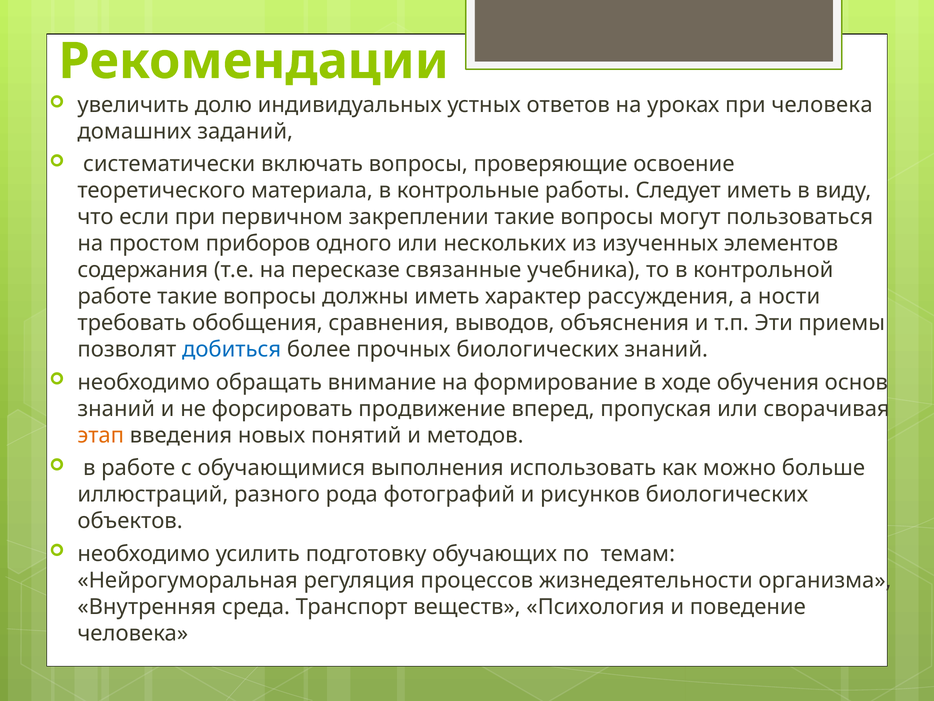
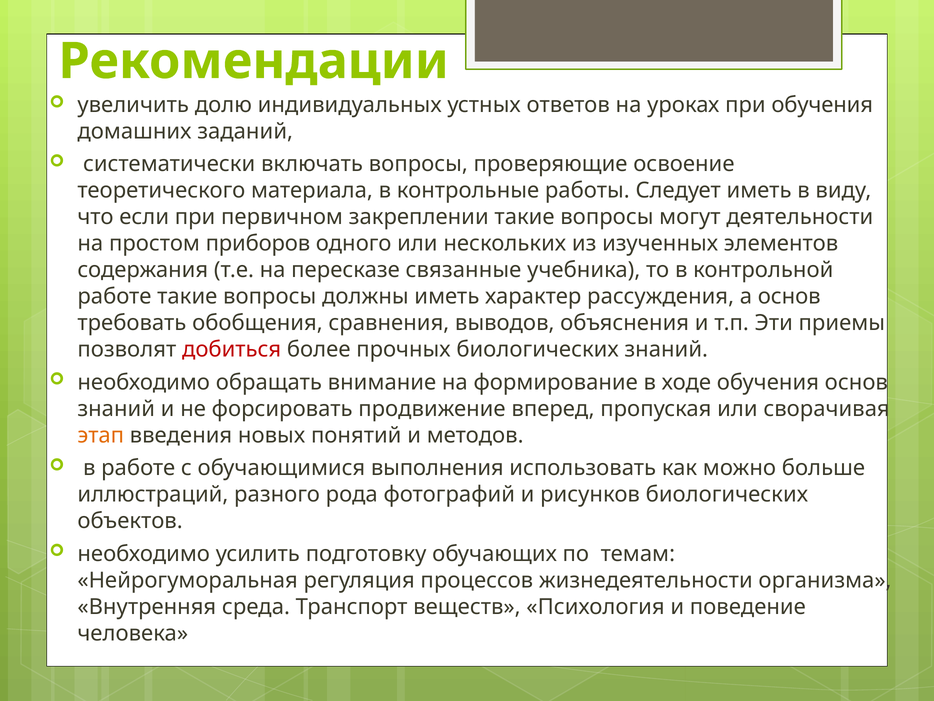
при человека: человека -> обучения (822, 105)
пользоваться: пользоваться -> деятельности (800, 217)
а ности: ности -> основ (789, 296)
добиться colour: blue -> red (232, 349)
